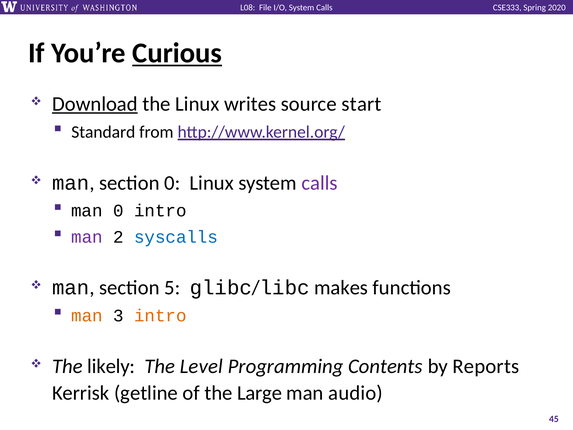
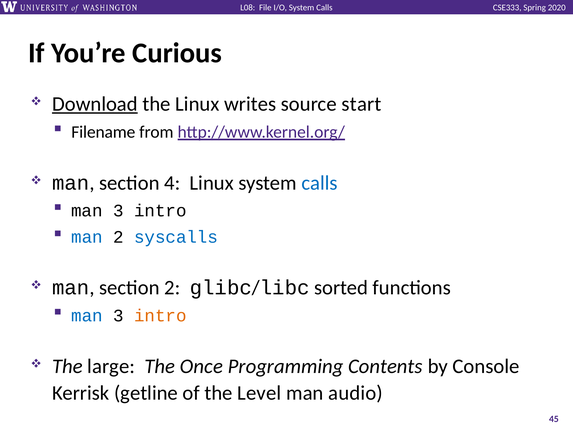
Curious underline: present -> none (177, 53)
Standard: Standard -> Filename (103, 132)
section 0: 0 -> 4 (172, 183)
calls colour: purple -> blue (319, 183)
0: 0 -> 3 (118, 211)
man colour: purple -> blue (87, 237)
section 5: 5 -> 2 (172, 288)
makes: makes -> sorted (341, 288)
man colour: orange -> blue (87, 315)
likely: likely -> large (111, 366)
Level: Level -> Once (201, 366)
Reports: Reports -> Console (486, 366)
Large: Large -> Level (259, 393)
